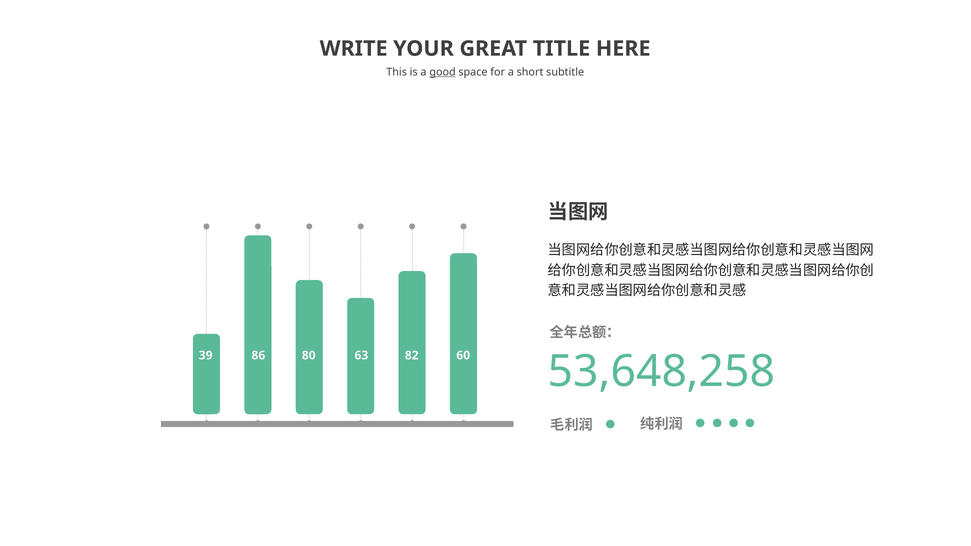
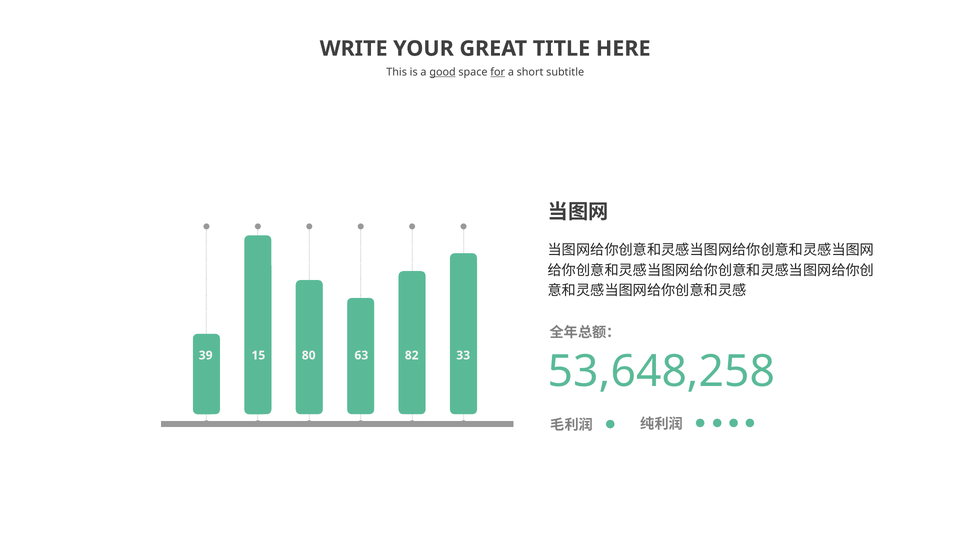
for underline: none -> present (498, 72)
86: 86 -> 15 (258, 356)
60: 60 -> 33 (463, 356)
